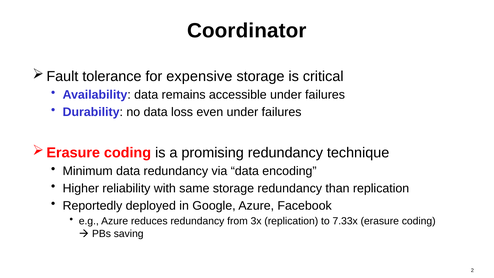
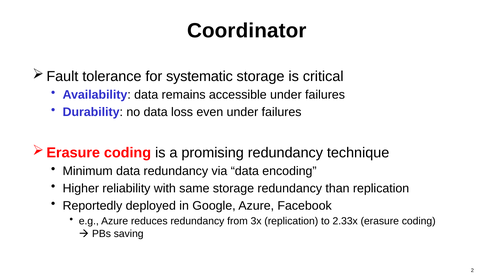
expensive: expensive -> systematic (199, 76)
7.33x: 7.33x -> 2.33x (345, 221)
